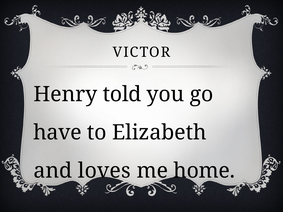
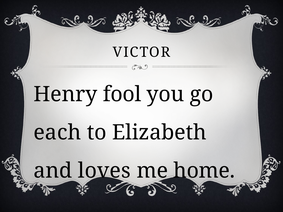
told: told -> fool (122, 94)
have: have -> each (57, 133)
